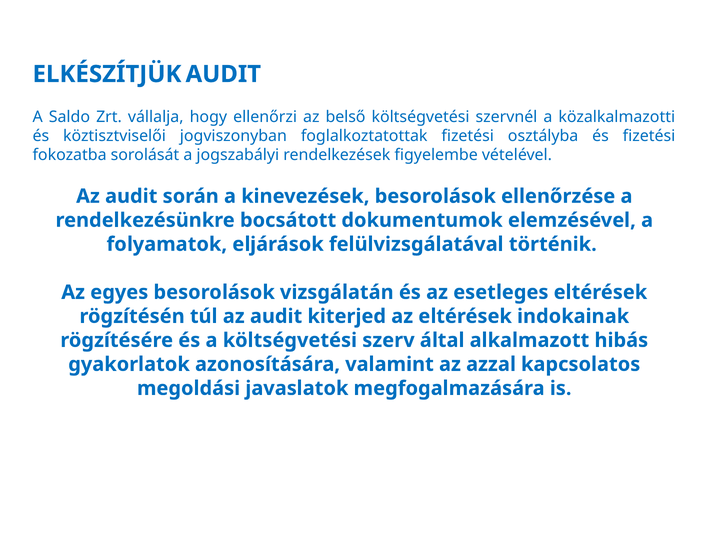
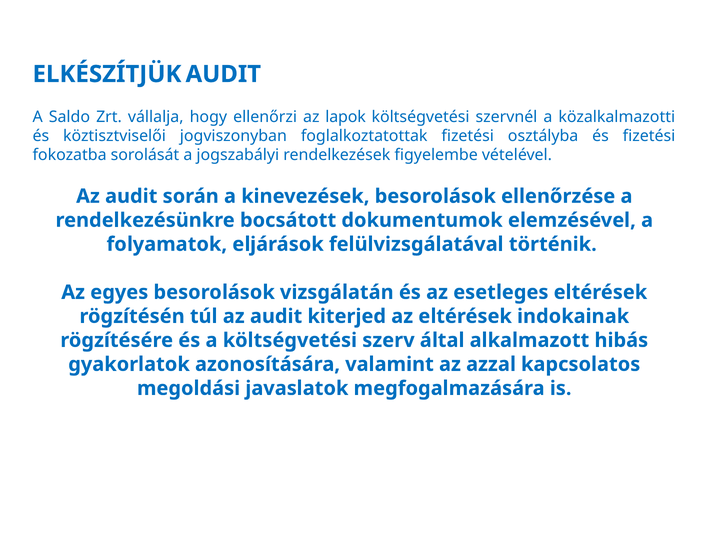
belső: belső -> lapok (346, 117)
